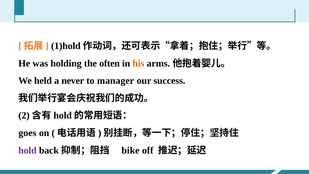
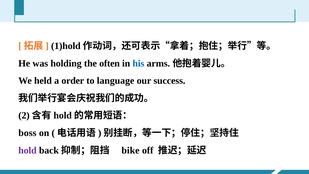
his colour: orange -> blue (138, 63)
never: never -> order (73, 81)
manager: manager -> language (116, 81)
goes: goes -> boss (27, 133)
